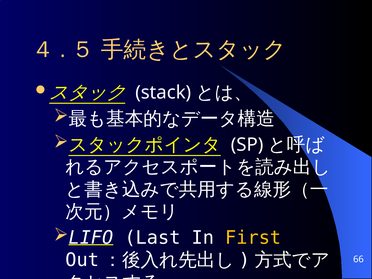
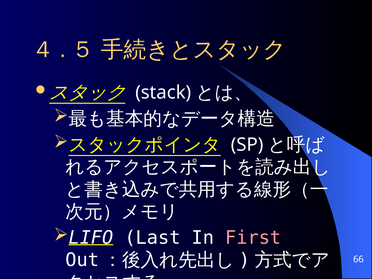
First colour: yellow -> pink (253, 238)
